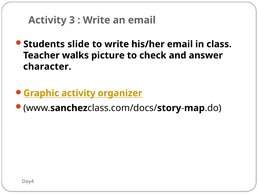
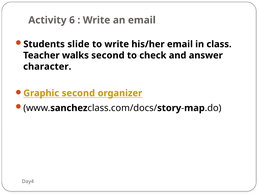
3: 3 -> 6 (72, 20)
walks picture: picture -> second (108, 55)
Graphic activity: activity -> second (78, 93)
